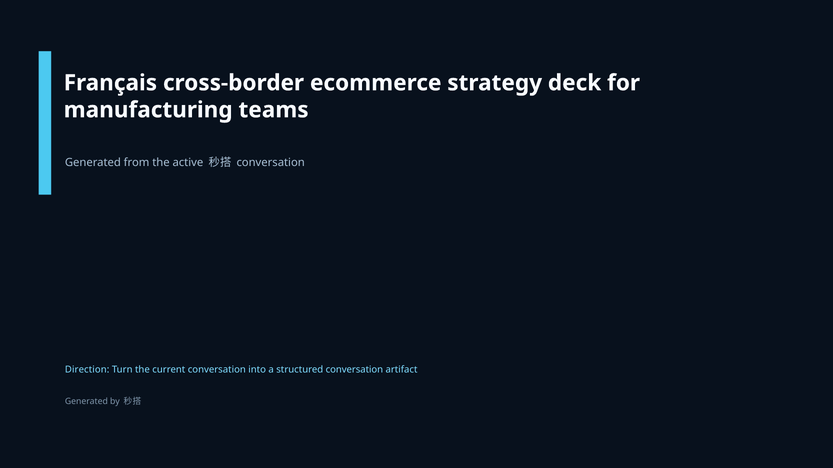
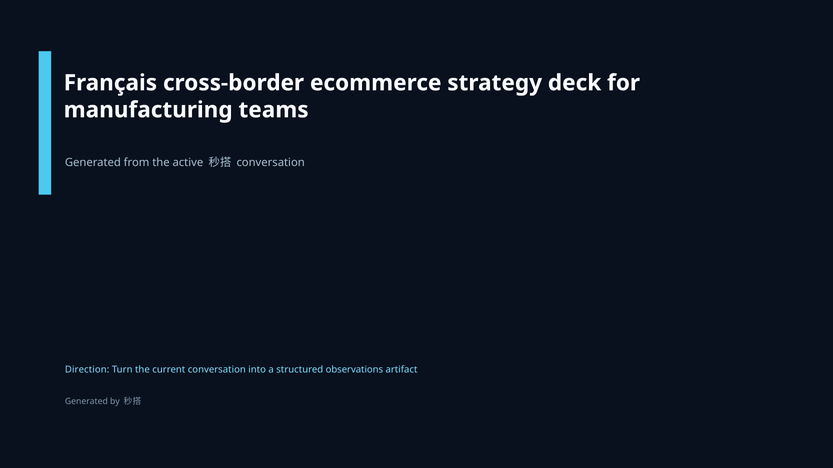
structured conversation: conversation -> observations (354, 370)
